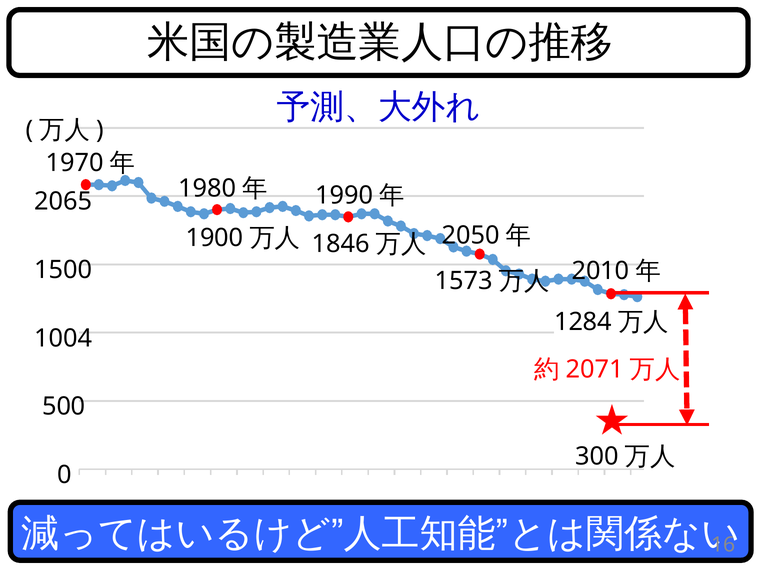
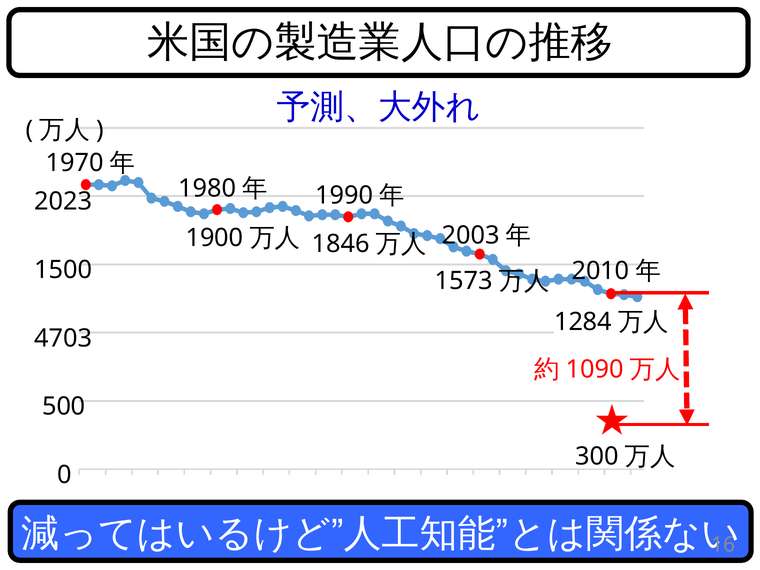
2065: 2065 -> 2023 (63, 201)
2050: 2050 -> 2003 (471, 235)
1004: 1004 -> 4703 (63, 338)
2071: 2071 -> 1090 (595, 370)
